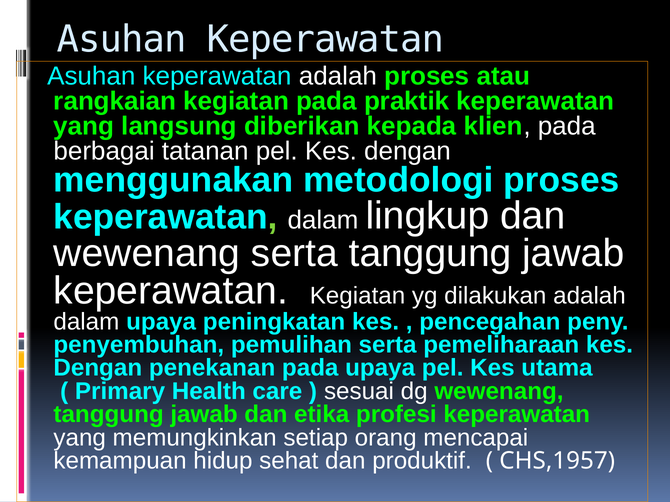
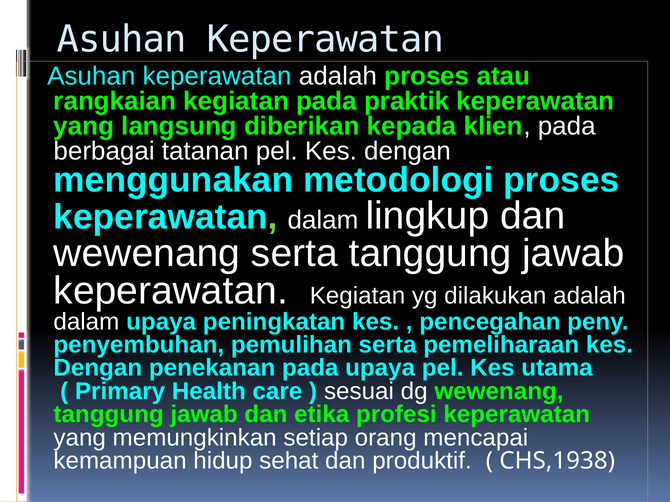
CHS,1957: CHS,1957 -> CHS,1938 (557, 461)
